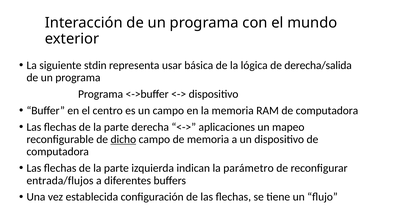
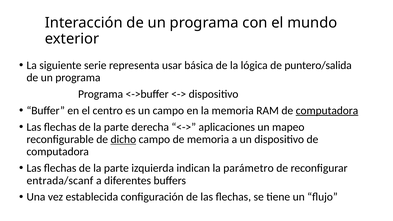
stdin: stdin -> serie (95, 65)
derecha/salida: derecha/salida -> puntero/salida (318, 65)
computadora underline: none -> present (327, 111)
entrada/flujos: entrada/flujos -> entrada/scanf (60, 181)
